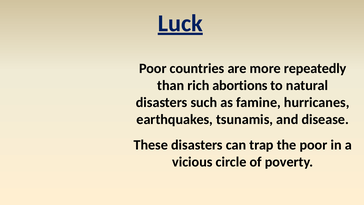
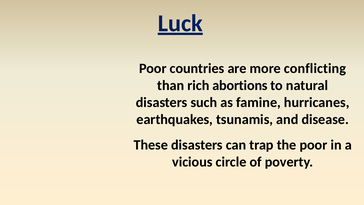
repeatedly: repeatedly -> conflicting (315, 68)
